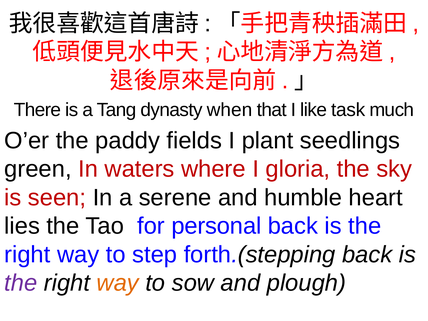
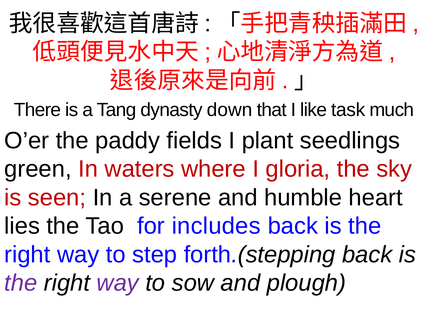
when: when -> down (230, 110)
personal: personal -> includes (216, 226)
way colour: orange -> purple (118, 283)
